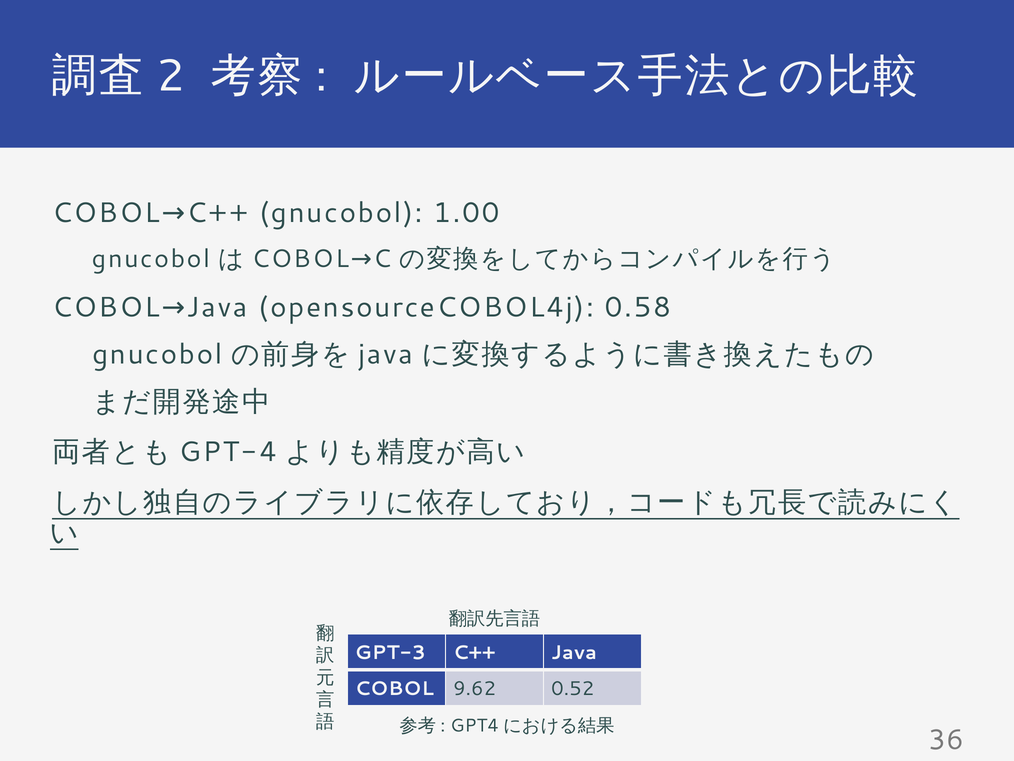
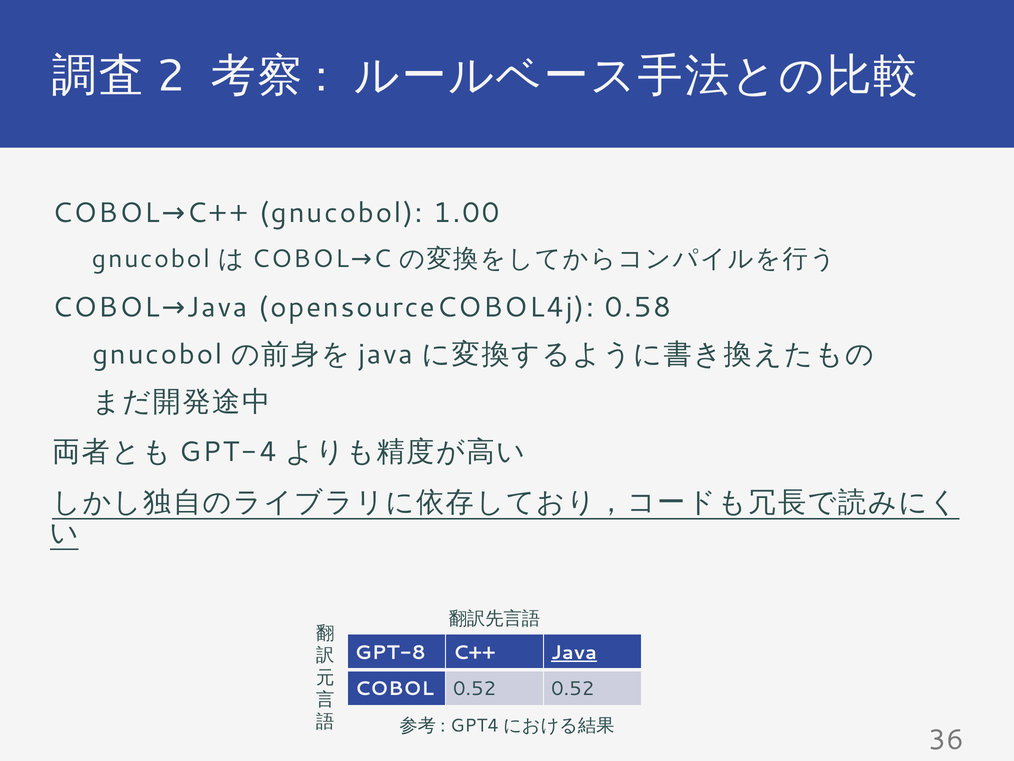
GPT-3: GPT-3 -> GPT-8 (390, 652)
Java underline: none -> present (574, 652)
COBOL 9.62: 9.62 -> 0.52 (475, 688)
